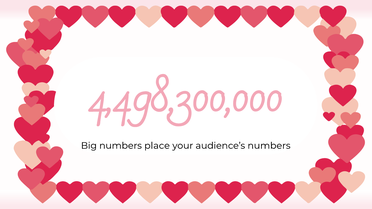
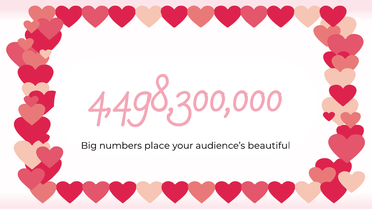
audience’s numbers: numbers -> beautiful (269, 146)
